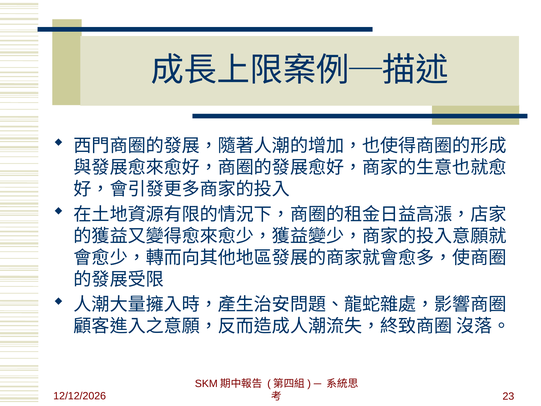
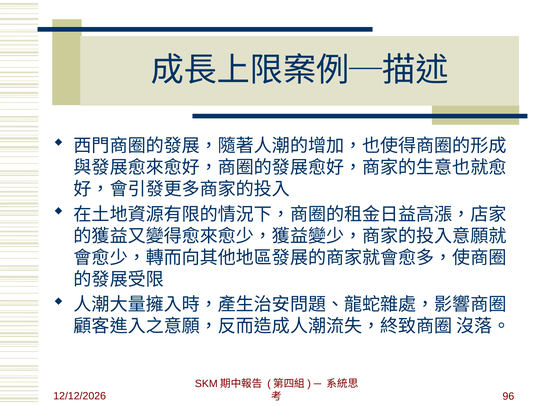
23: 23 -> 96 (508, 396)
